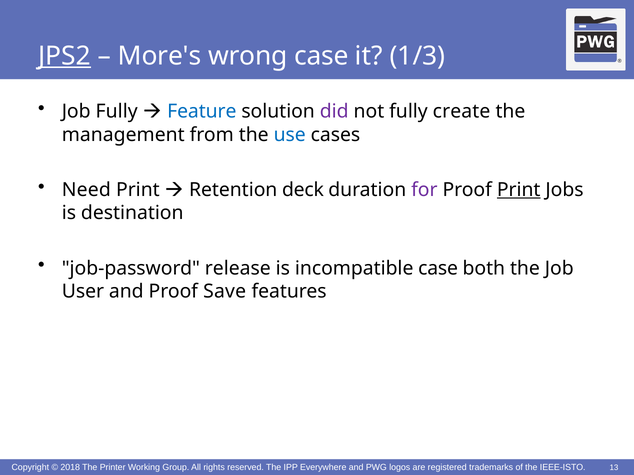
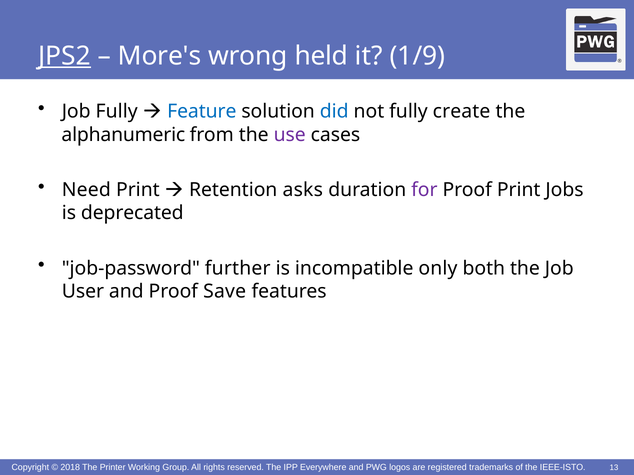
wrong case: case -> held (321, 56)
1/3: 1/3 -> 1/9 (417, 56)
did colour: purple -> blue (334, 112)
management: management -> alphanumeric (123, 135)
use colour: blue -> purple (290, 135)
deck: deck -> asks (303, 190)
Print underline: present -> none (519, 190)
destination: destination -> deprecated (132, 213)
release: release -> further (238, 268)
incompatible case: case -> only (438, 268)
